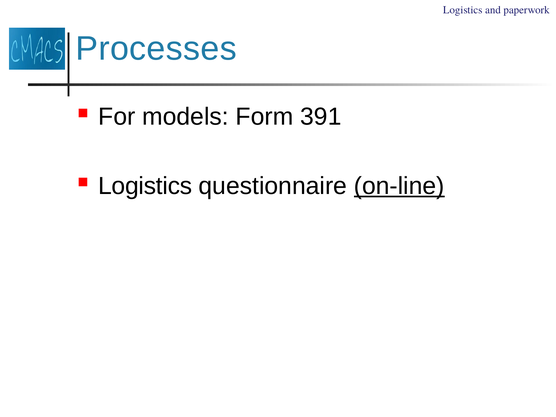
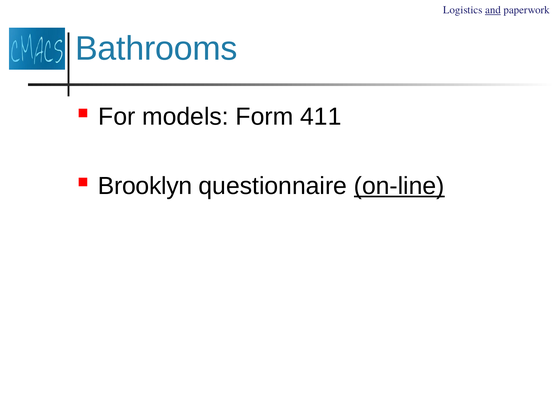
and underline: none -> present (493, 10)
Processes: Processes -> Bathrooms (156, 49)
391: 391 -> 411 (321, 117)
Logistics: Logistics -> Brooklyn (145, 186)
